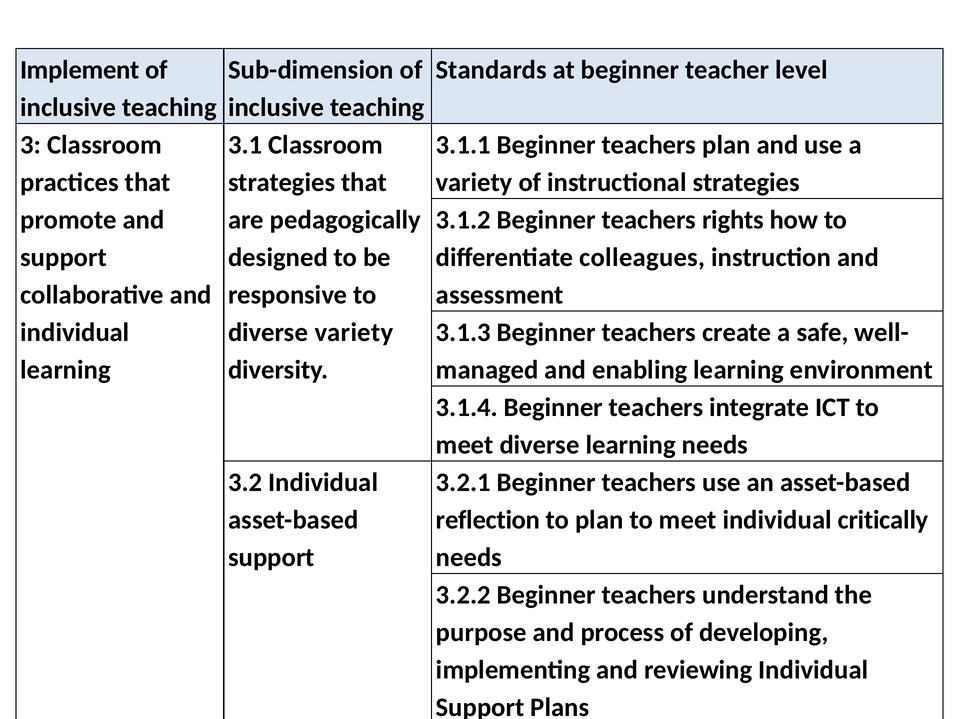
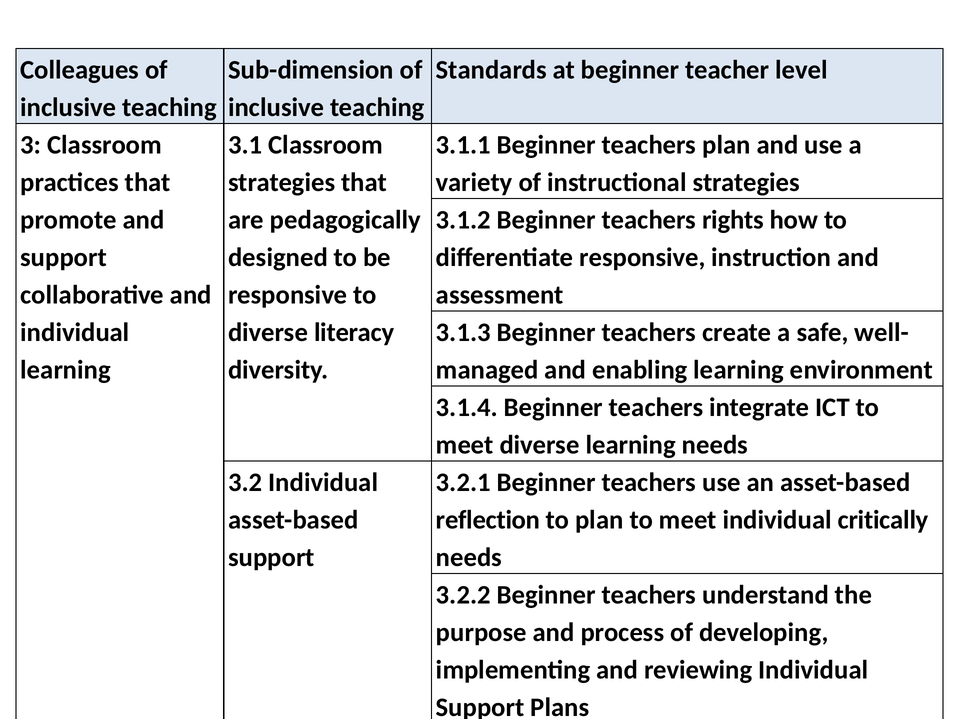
Implement: Implement -> Colleagues (80, 70)
differentiate colleagues: colleagues -> responsive (642, 258)
diverse variety: variety -> literacy (354, 333)
